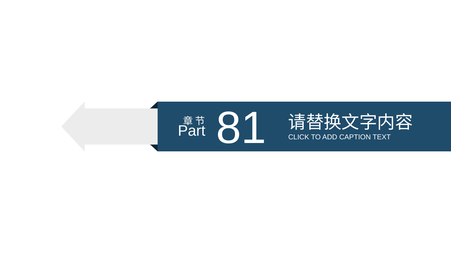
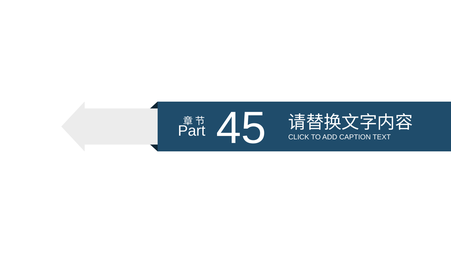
81: 81 -> 45 (241, 128)
